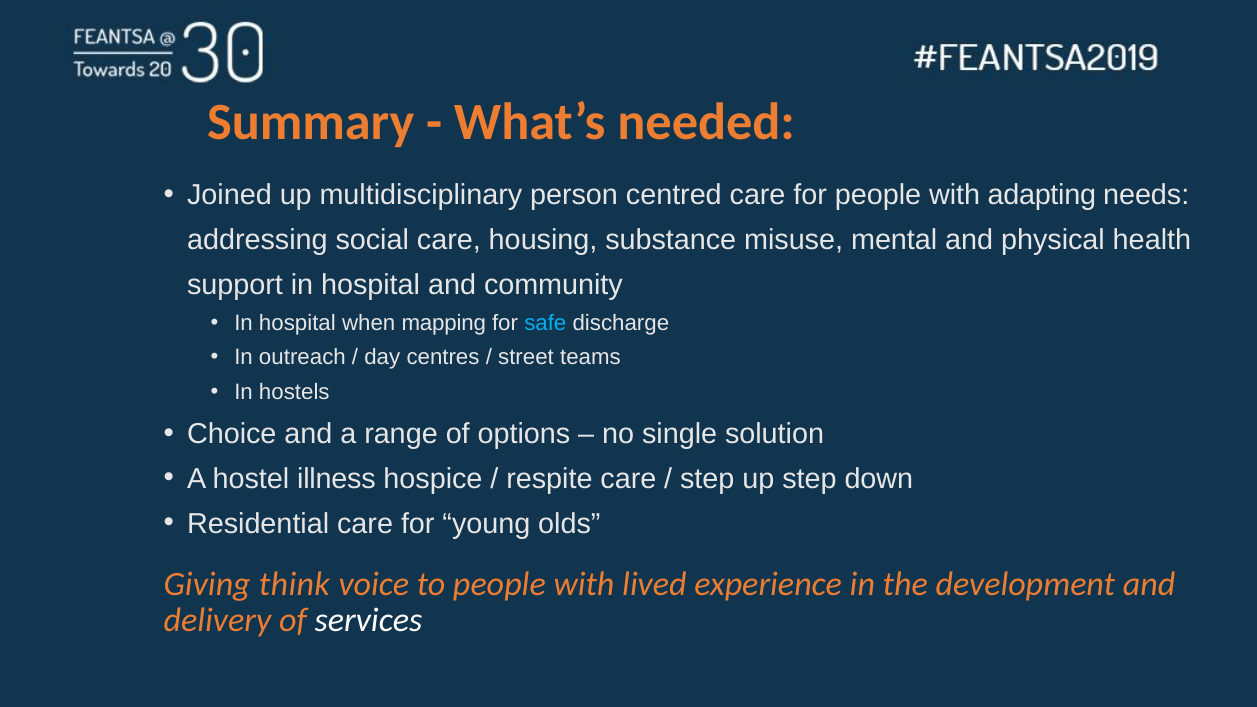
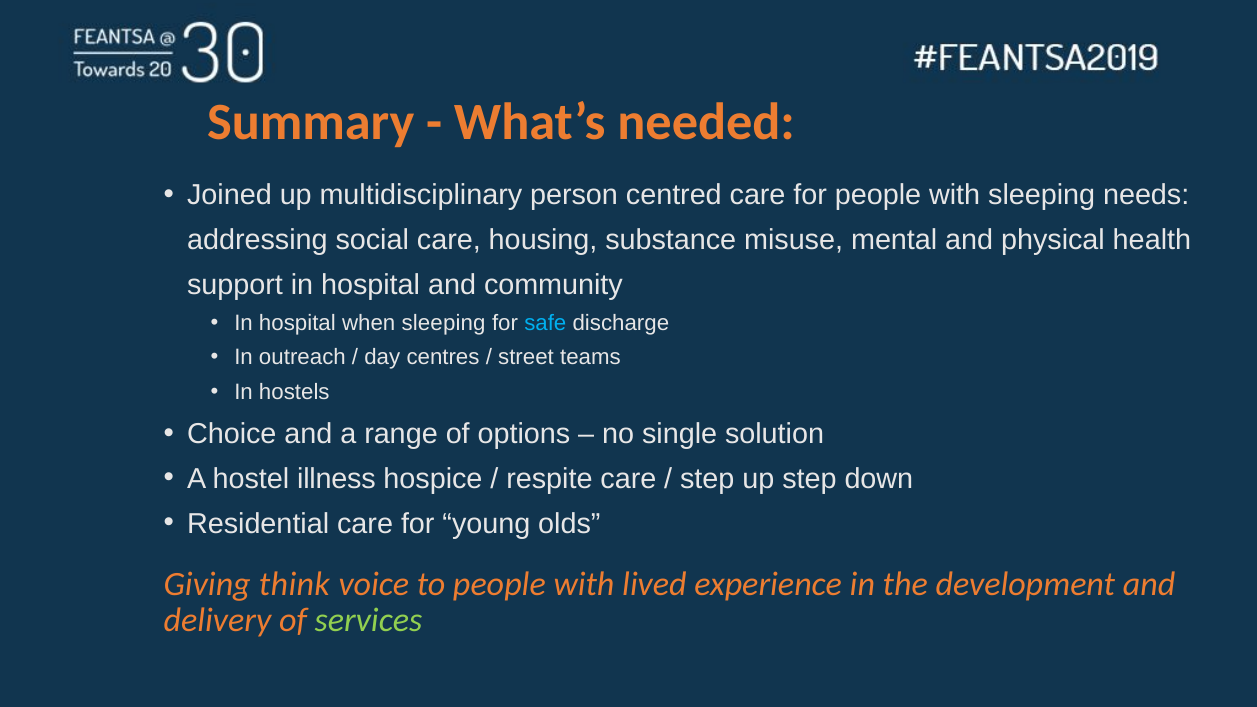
with adapting: adapting -> sleeping (1042, 195)
when mapping: mapping -> sleeping (444, 323)
services colour: white -> light green (369, 621)
